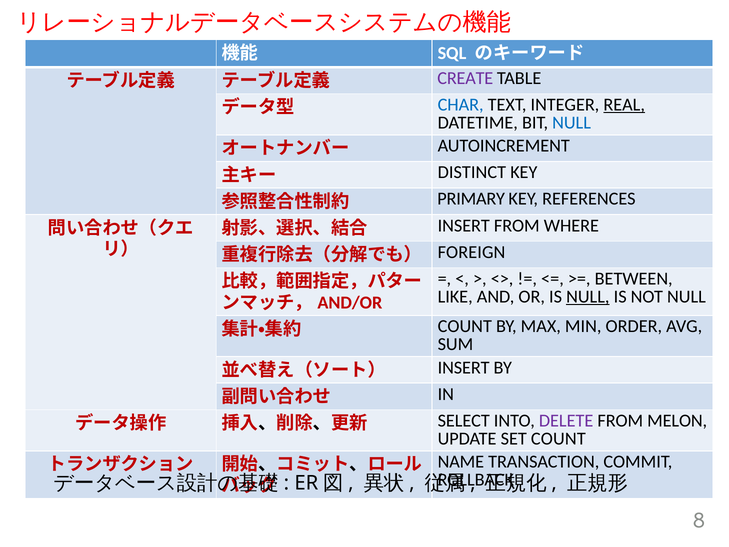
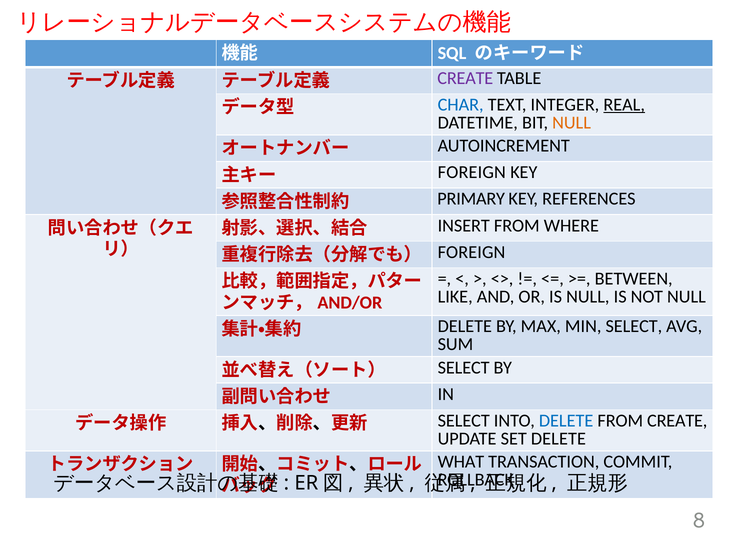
NULL colour: blue -> orange (572, 122)
DISTINCT: DISTINCT -> FOREIGN (472, 172)
NULL underline: present -> none (588, 296)
COUNT: COUNT -> DELETE (465, 326)
MIN ORDER: ORDER -> SELECT (634, 326)
INSERT: INSERT -> SELECT (464, 367)
DELETE colour: purple -> blue (566, 421)
FROM MELON: MELON -> CREATE (677, 421)
SET COUNT: COUNT -> DELETE (558, 438)
NAME: NAME -> WHAT (461, 462)
